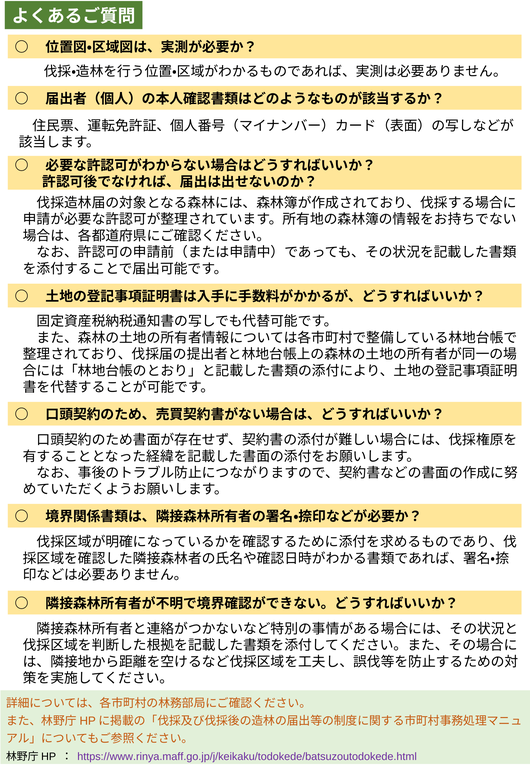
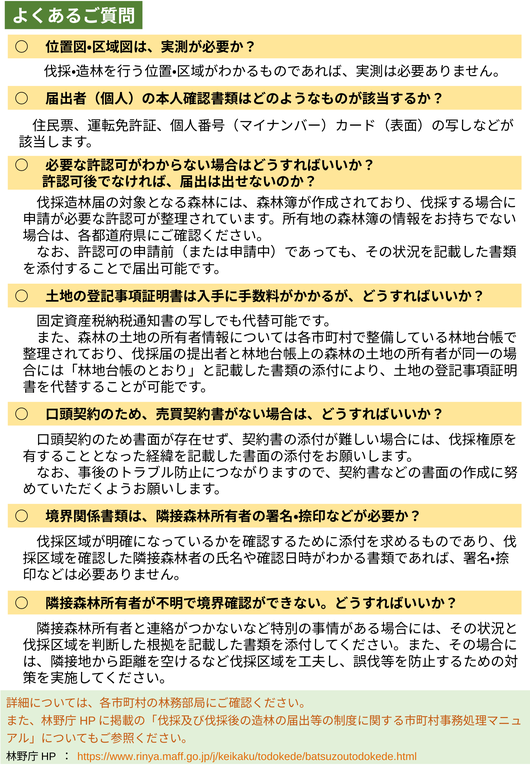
https://www.rinya.maff.go.jp/j/keikaku/todokede/batsuzoutodokede.html colour: purple -> orange (247, 757)
